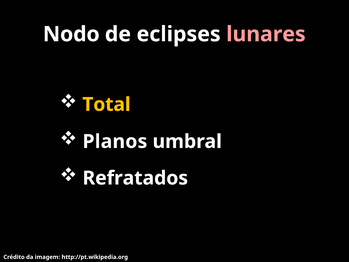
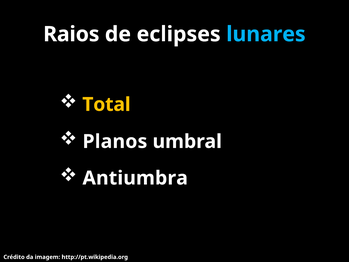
Nodo: Nodo -> Raios (71, 34)
lunares colour: pink -> light blue (266, 34)
Refratados: Refratados -> Antiumbra (135, 178)
